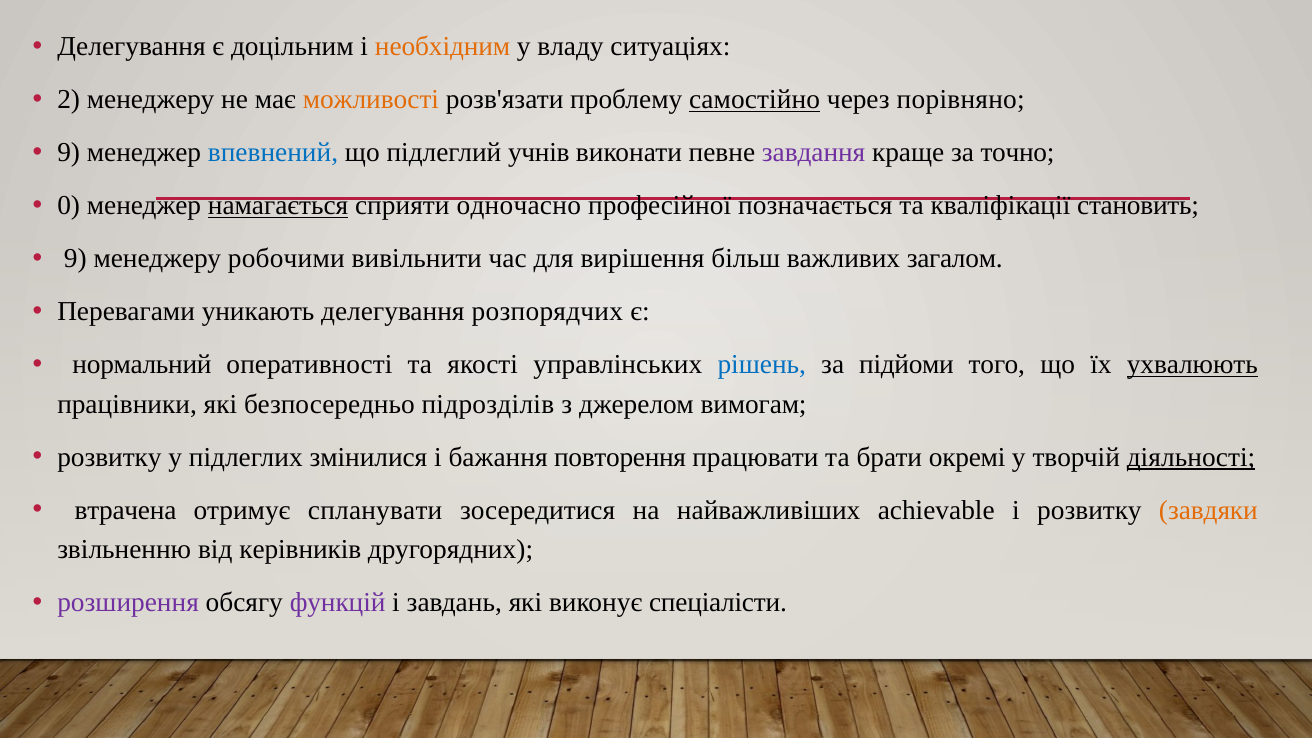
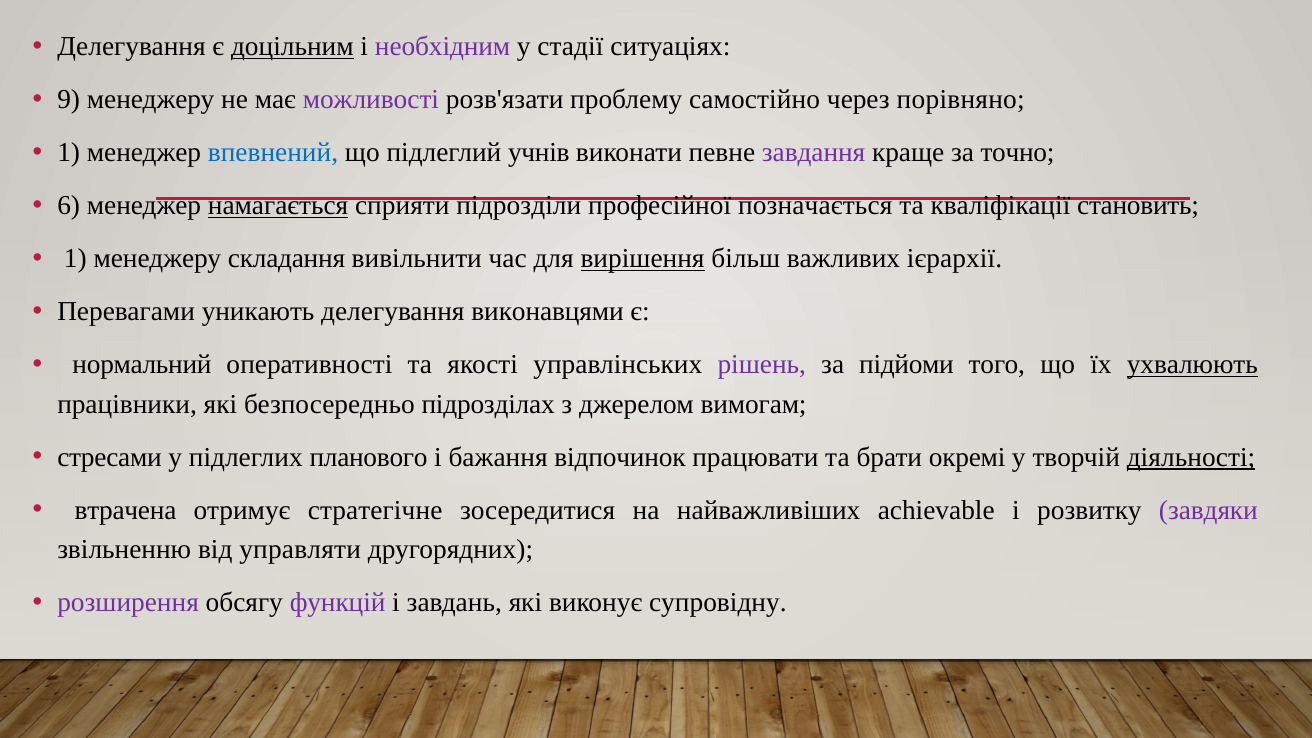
доцільним underline: none -> present (292, 47)
необхідним colour: orange -> purple (443, 47)
владу: владу -> стадії (570, 47)
2: 2 -> 9 (69, 100)
можливості colour: orange -> purple (371, 100)
самостійно underline: present -> none (755, 100)
9: 9 -> 1 (69, 153)
0: 0 -> 6 (69, 206)
одночасно: одночасно -> підрозділи (519, 206)
9: 9 -> 1 (75, 259)
робочими: робочими -> складання (287, 259)
вирішення underline: none -> present (643, 259)
загалом: загалом -> ієрархії (955, 259)
розпорядчих: розпорядчих -> виконавцями (548, 312)
рішень colour: blue -> purple (762, 365)
підрозділів: підрозділів -> підрозділах (488, 404)
розвитку: розвитку -> стресами (110, 457)
змінилися: змінилися -> планового (369, 457)
повторення: повторення -> відпочинок (620, 457)
спланувати: спланувати -> стратегічне (375, 510)
завдяки colour: orange -> purple (1208, 510)
керівників: керівників -> управляти (300, 550)
спеціалісти: спеціалісти -> супровідну (718, 603)
